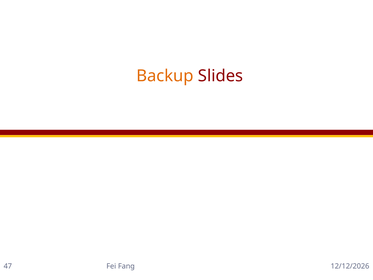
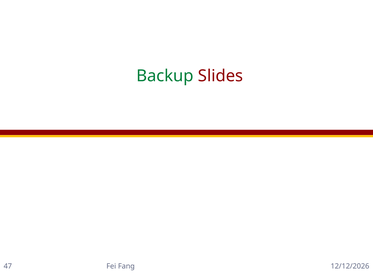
Backup colour: orange -> green (165, 76)
